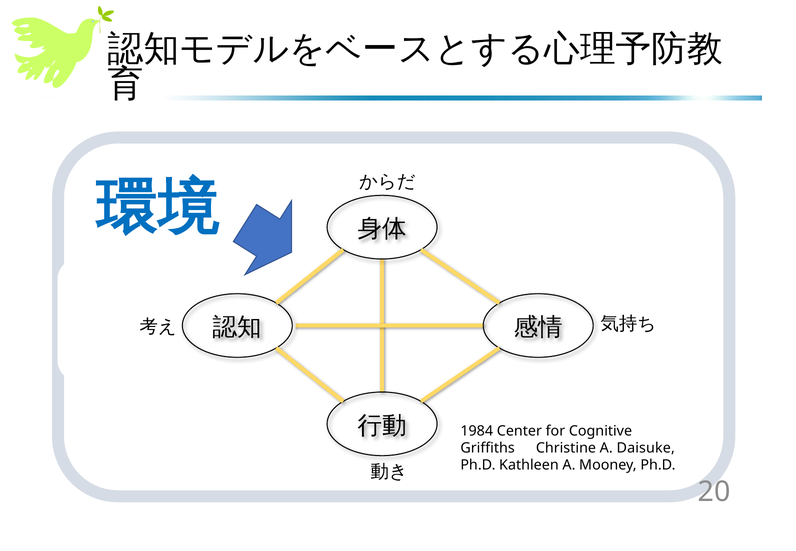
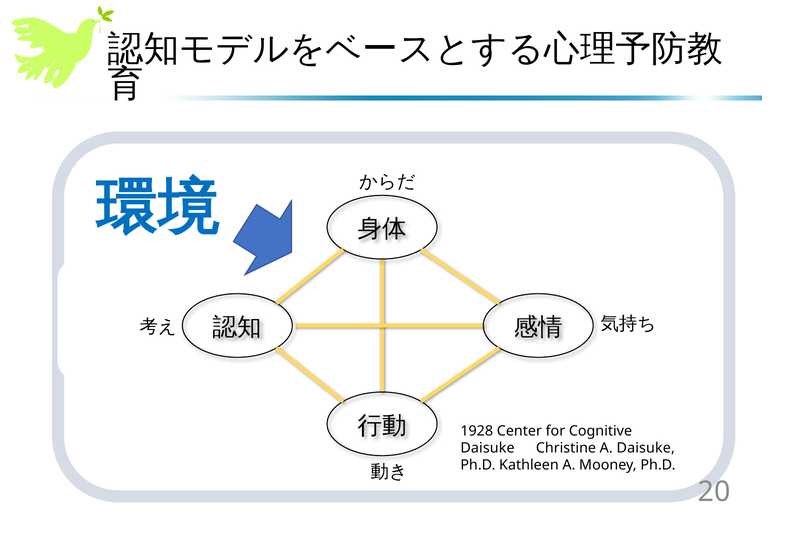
1984: 1984 -> 1928 (477, 431)
Griffiths: Griffiths -> Daisuke (488, 448)
